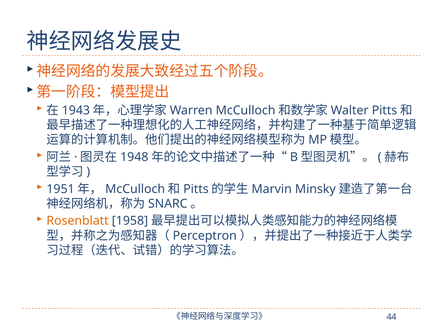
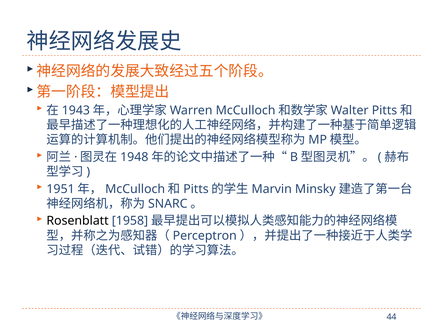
Rosenblatt colour: orange -> black (78, 220)
